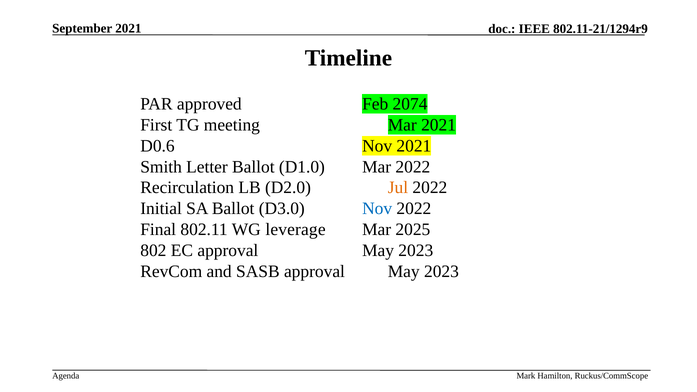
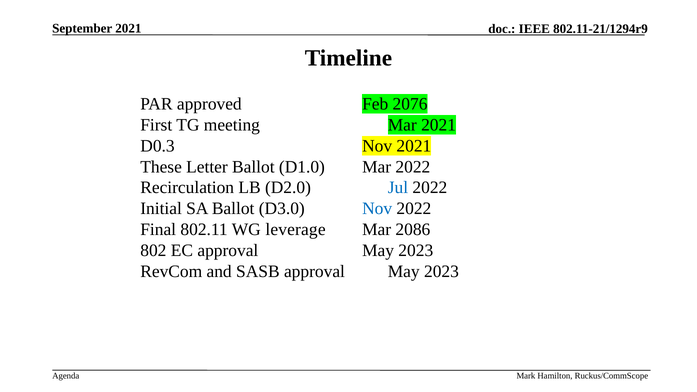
2074: 2074 -> 2076 (410, 104)
D0.6: D0.6 -> D0.3 (157, 146)
Smith: Smith -> These (161, 167)
Jul colour: orange -> blue (398, 188)
2025: 2025 -> 2086 (413, 230)
